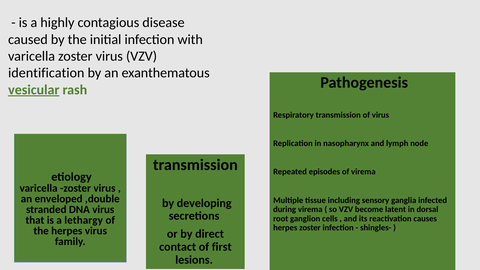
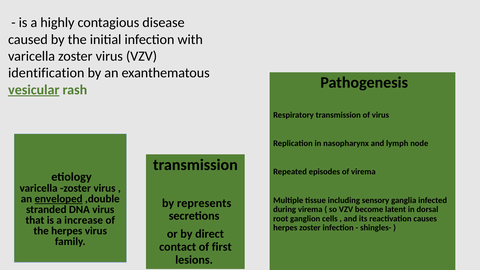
enveloped underline: none -> present (59, 199)
developing: developing -> represents (204, 203)
lethargy: lethargy -> increase (84, 221)
